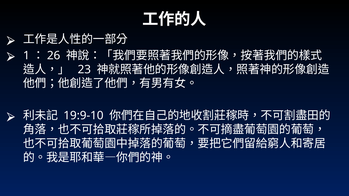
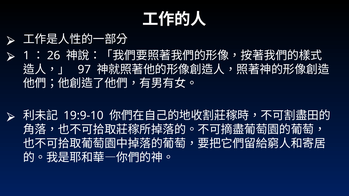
23: 23 -> 97 (84, 70)
